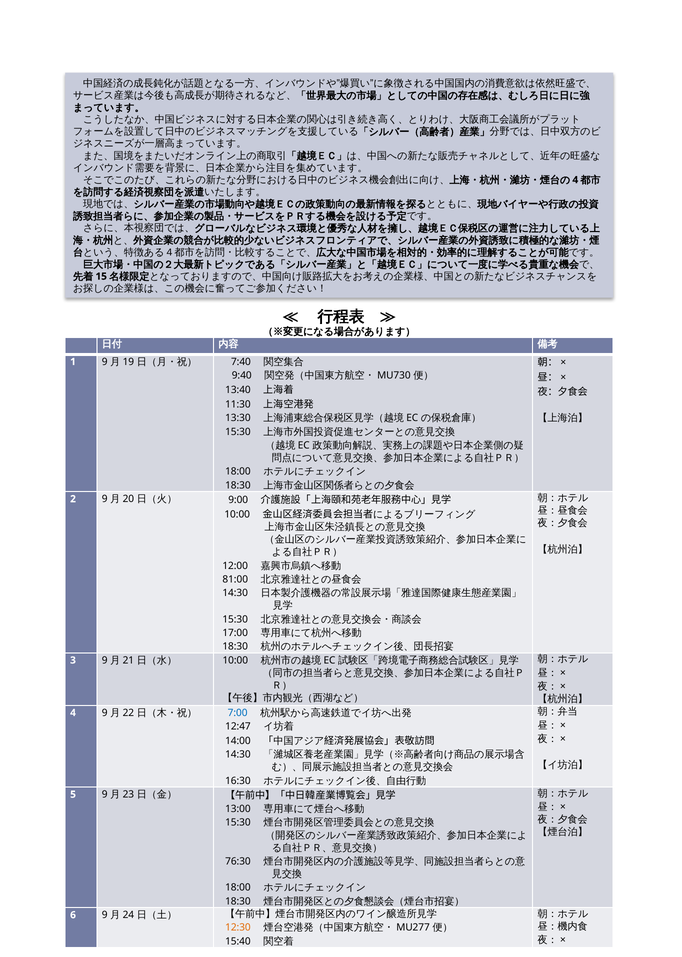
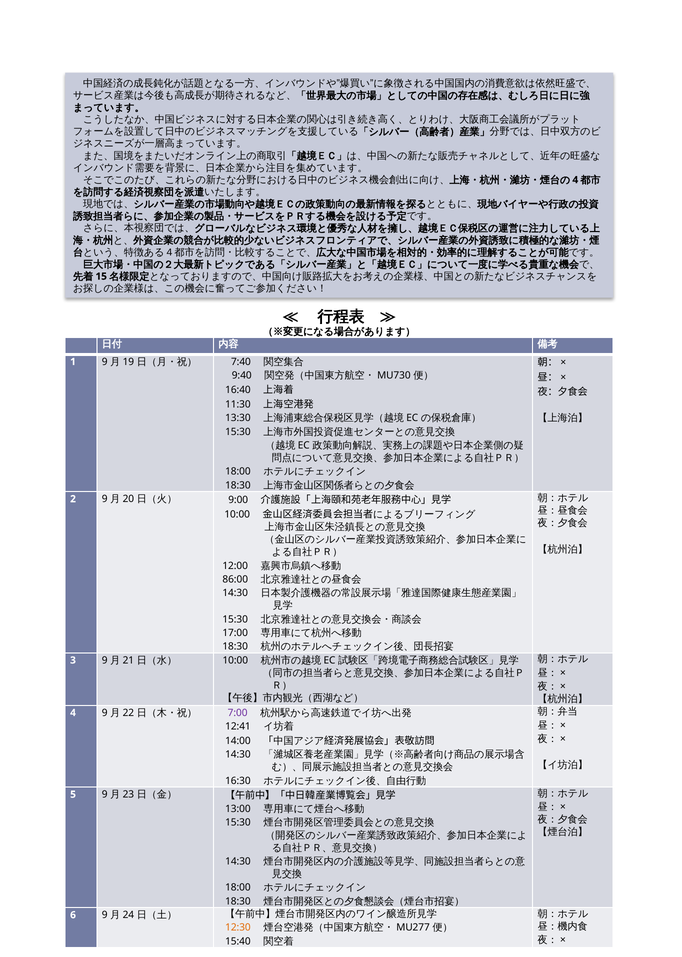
13:40: 13:40 -> 16:40 (238, 390)
81:00: 81:00 -> 86:00 (235, 579)
7:00 colour: blue -> purple (238, 713)
12:47: 12:47 -> 12:41 (238, 726)
76:30: 76:30 -> 14:30 (238, 861)
